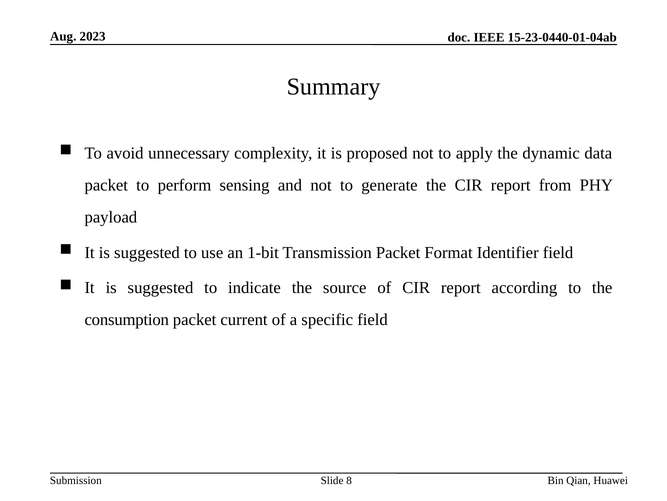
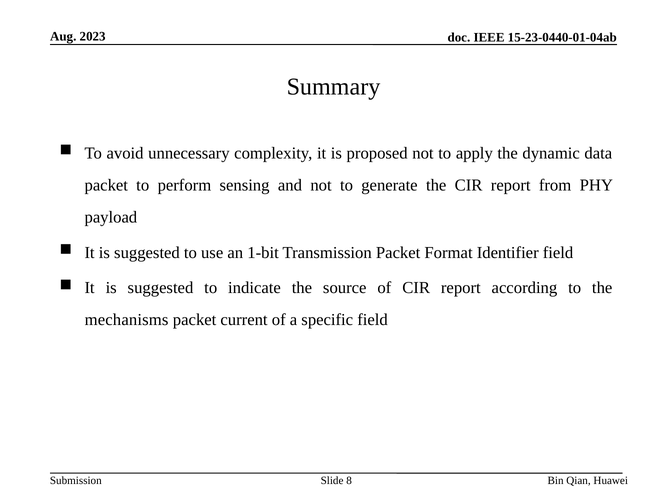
consumption: consumption -> mechanisms (127, 319)
